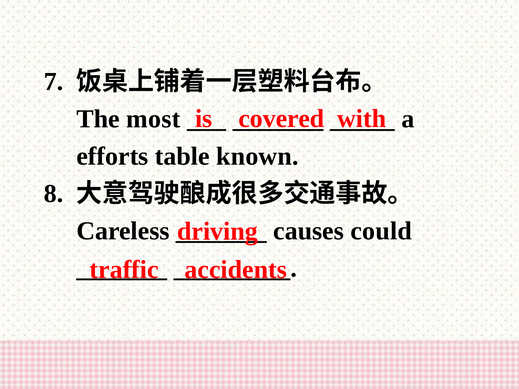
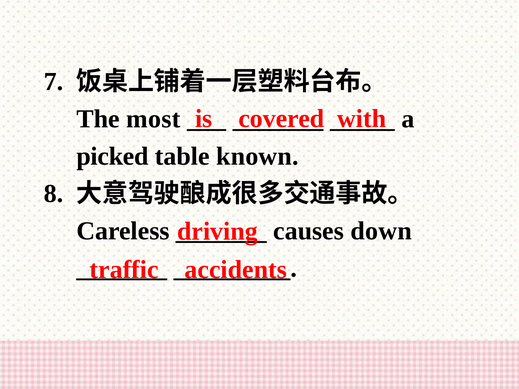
efforts: efforts -> picked (113, 157)
could: could -> down (381, 231)
